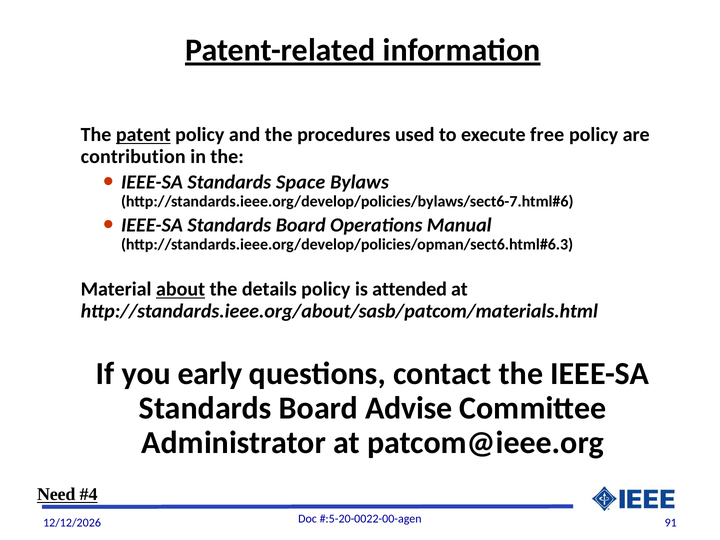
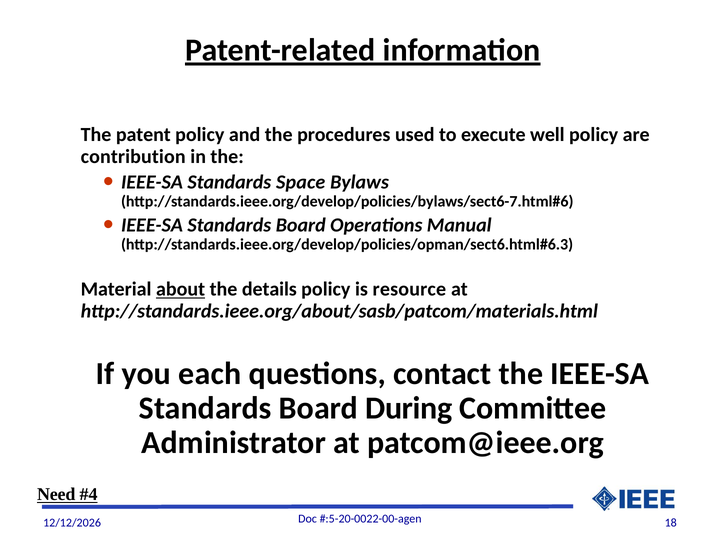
patent underline: present -> none (143, 135)
free: free -> well (547, 135)
attended: attended -> resource (409, 289)
early: early -> each (210, 374)
Advise: Advise -> During (409, 408)
91: 91 -> 18 (671, 523)
